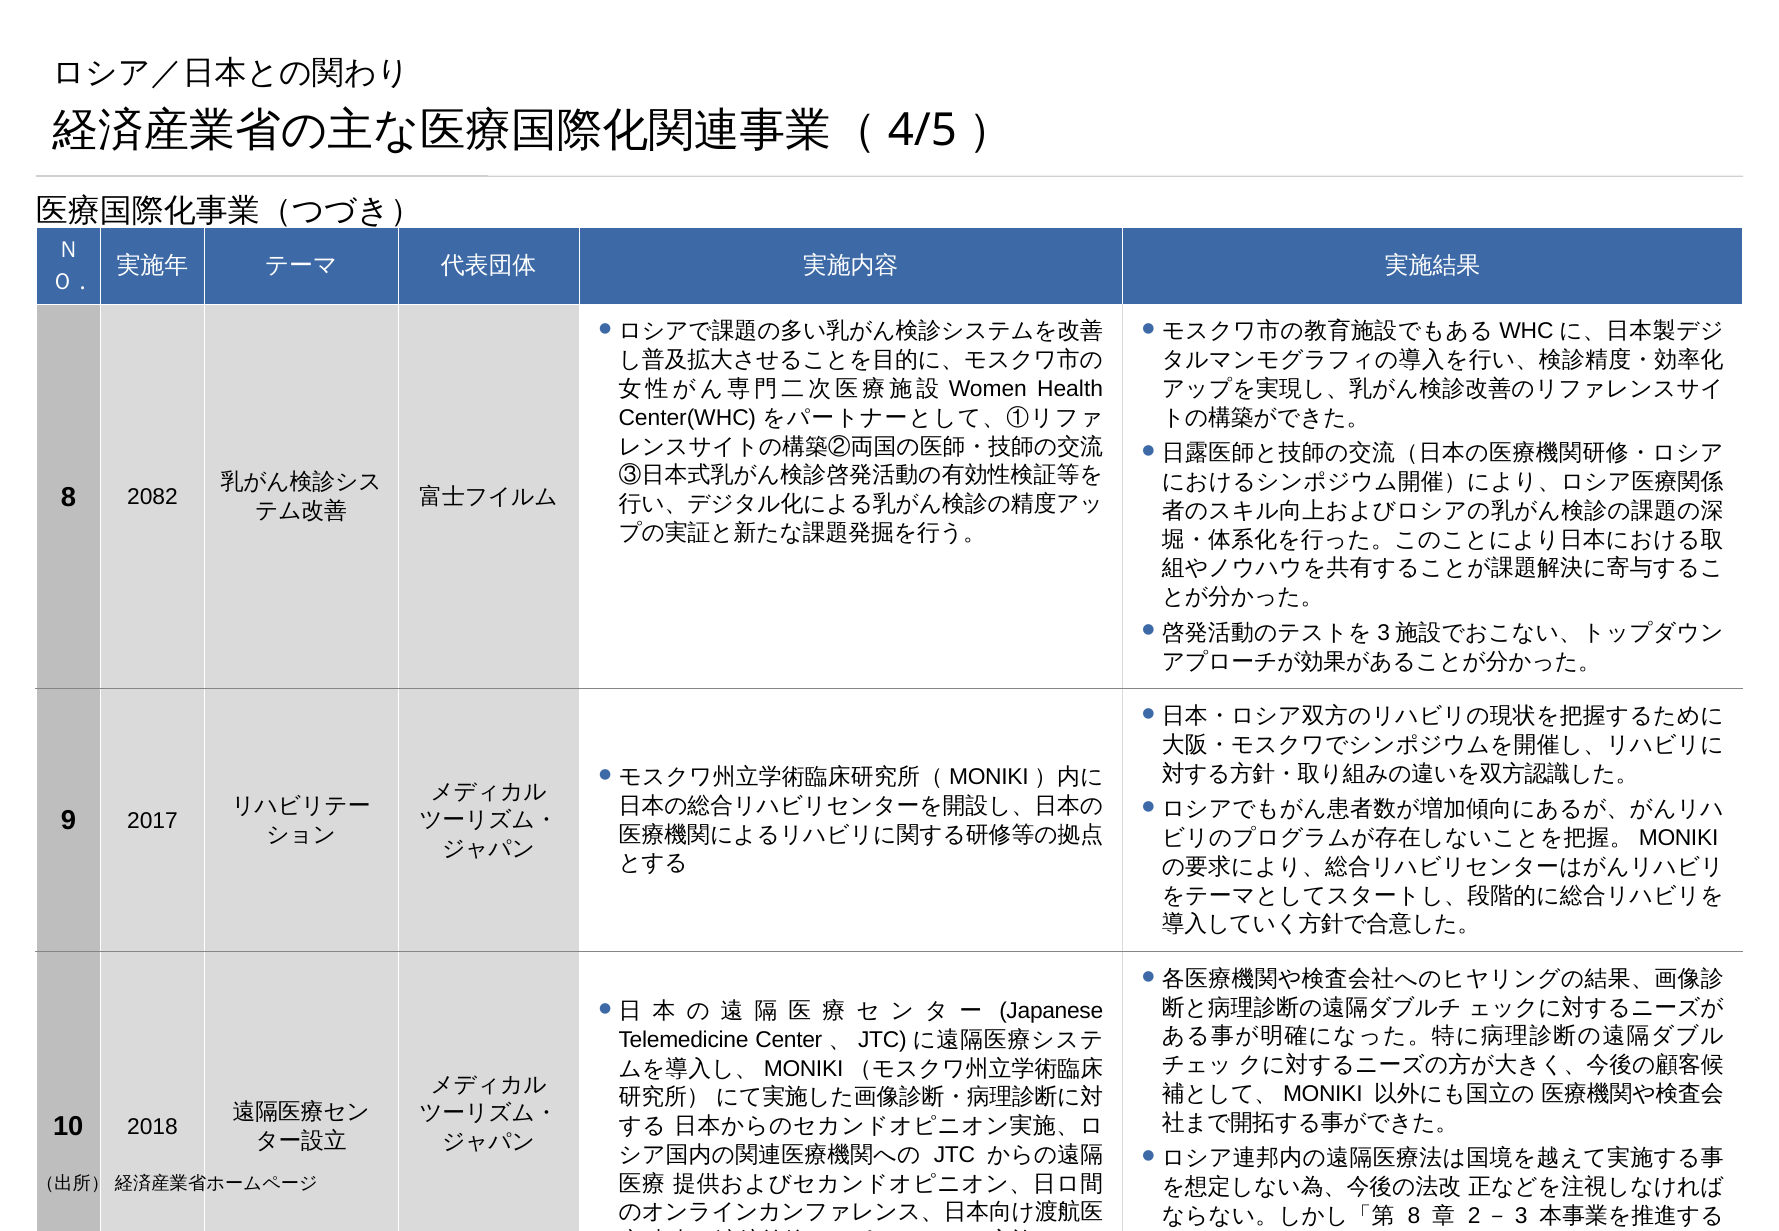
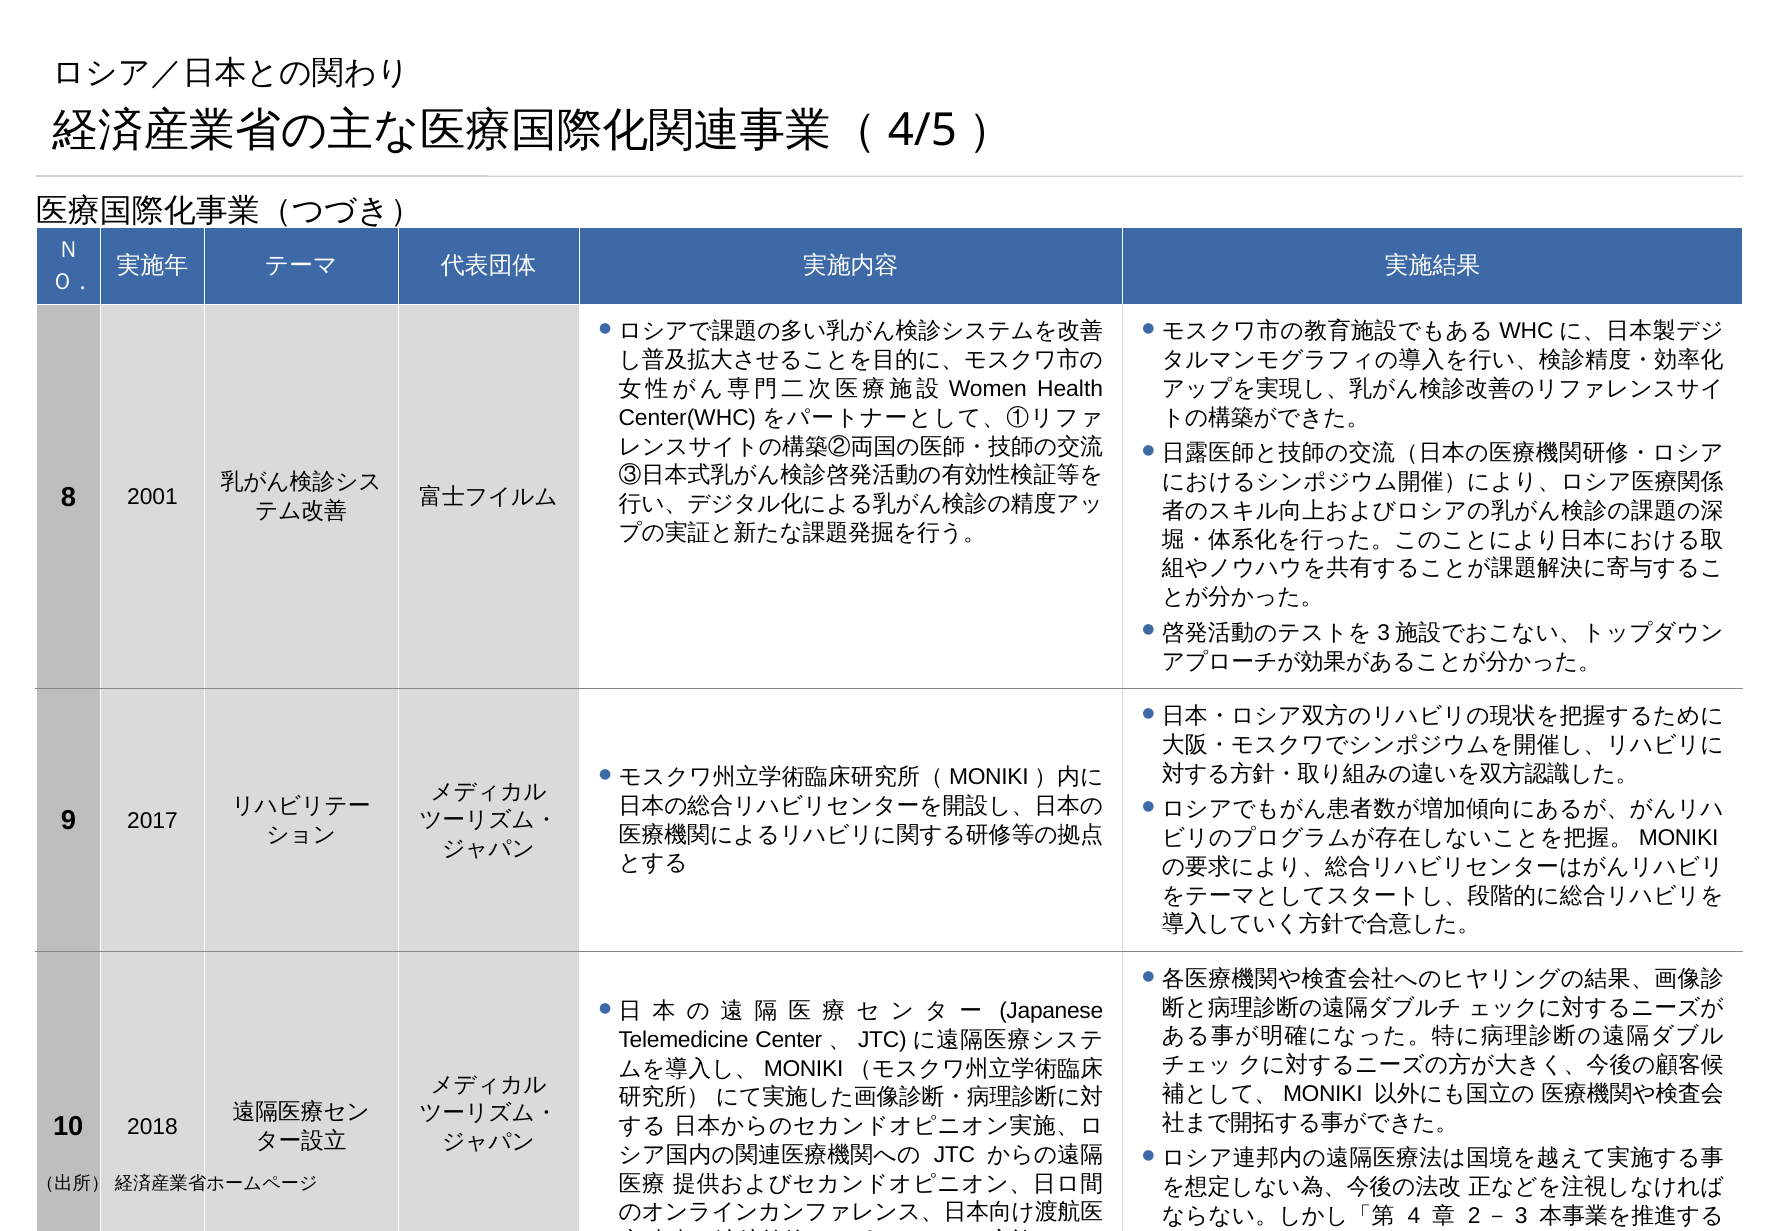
2082: 2082 -> 2001 (153, 497)
8: 8 -> 4 (1414, 1216)
